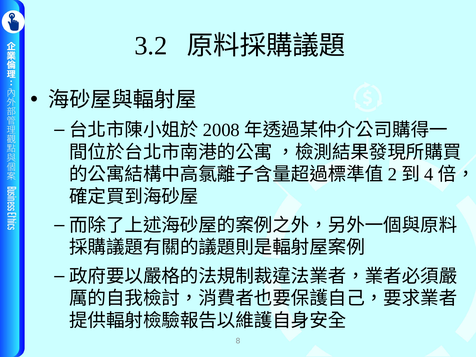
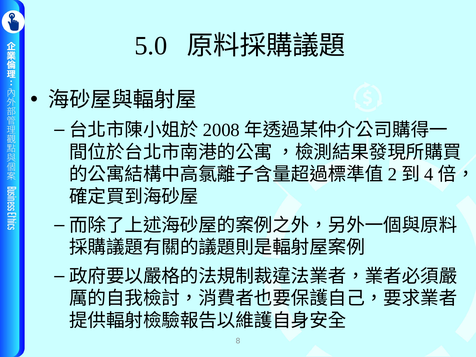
3.2: 3.2 -> 5.0 (151, 46)
